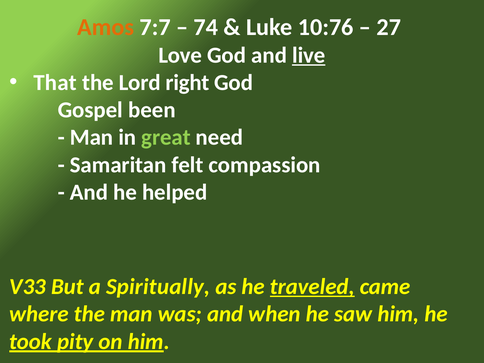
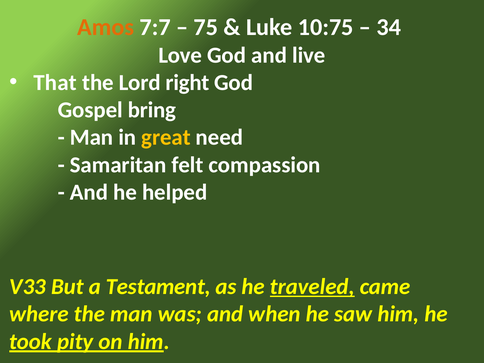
74: 74 -> 75 (206, 27)
10:76: 10:76 -> 10:75 (326, 27)
27: 27 -> 34 (389, 27)
live underline: present -> none (309, 55)
been: been -> bring (152, 110)
great colour: light green -> yellow (166, 137)
Spiritually: Spiritually -> Testament (158, 287)
